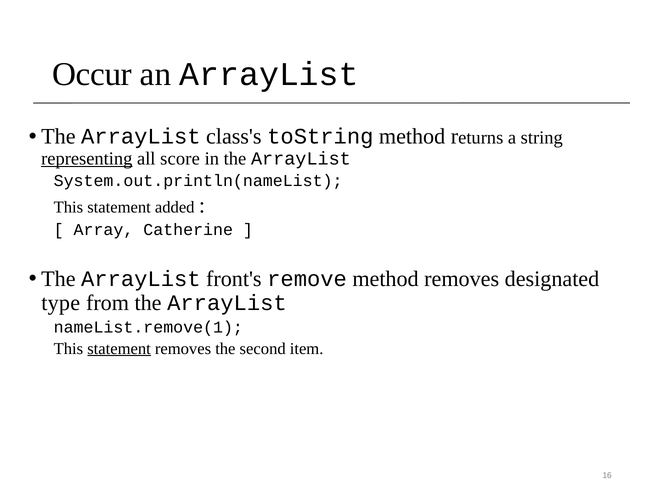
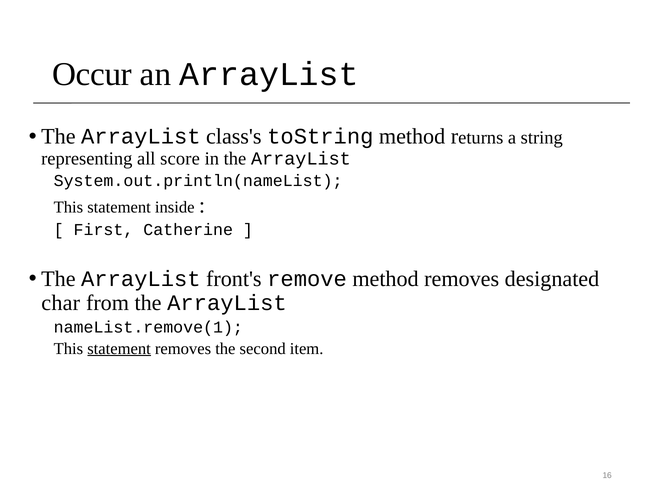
representing underline: present -> none (87, 159)
added: added -> inside (175, 207)
Array: Array -> First (103, 230)
type: type -> char (61, 303)
